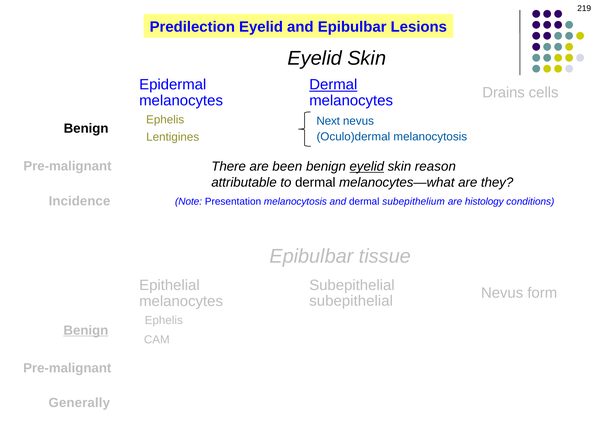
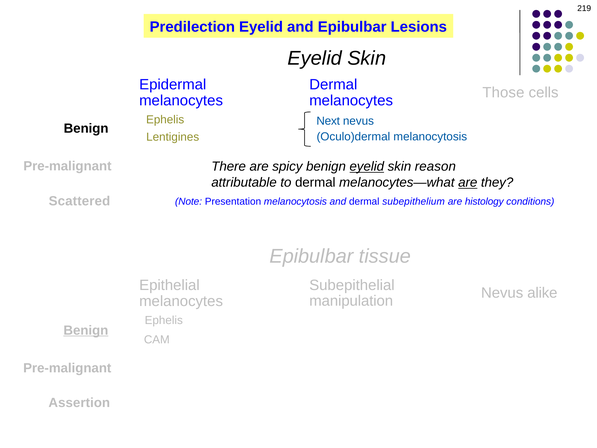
Dermal underline: present -> none (333, 85)
Drains: Drains -> Those (503, 93)
been: been -> spicy (287, 167)
are underline: none -> present (468, 182)
Incidence: Incidence -> Scattered (79, 201)
form: form -> alike (542, 293)
subepithelial: subepithelial -> manipulation (351, 301)
Generally: Generally -> Assertion (79, 403)
